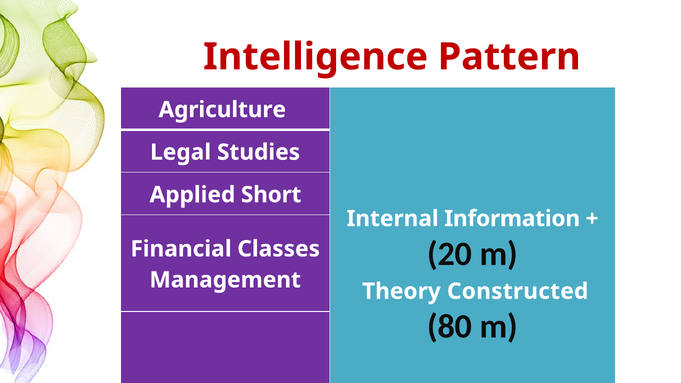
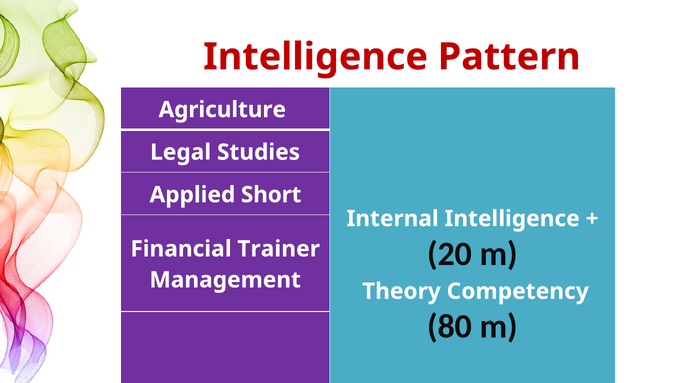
Internal Information: Information -> Intelligence (512, 219)
Classes: Classes -> Trainer (279, 249)
Constructed: Constructed -> Competency (518, 291)
